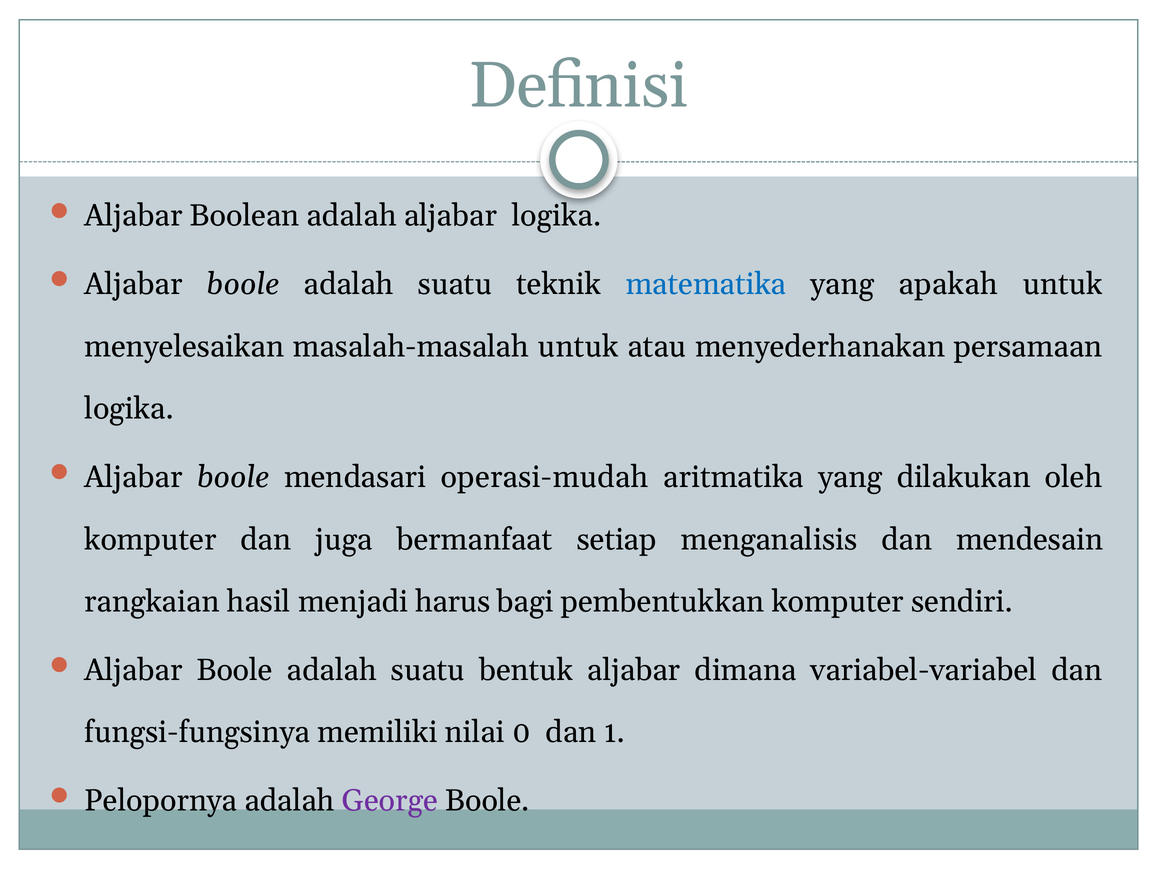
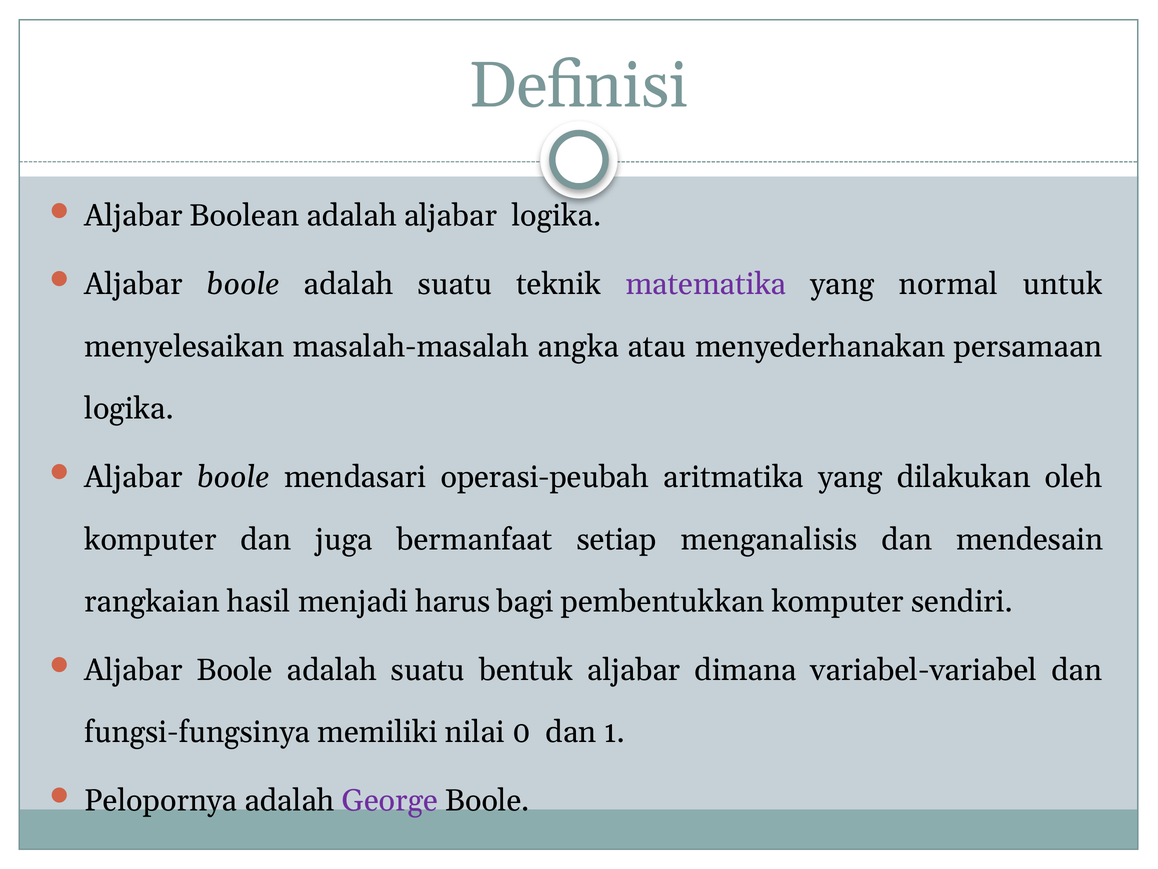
matematika colour: blue -> purple (706, 284)
apakah: apakah -> normal (948, 284)
masalah-masalah untuk: untuk -> angka (578, 346)
operasi-mudah: operasi-mudah -> operasi-peubah (545, 477)
